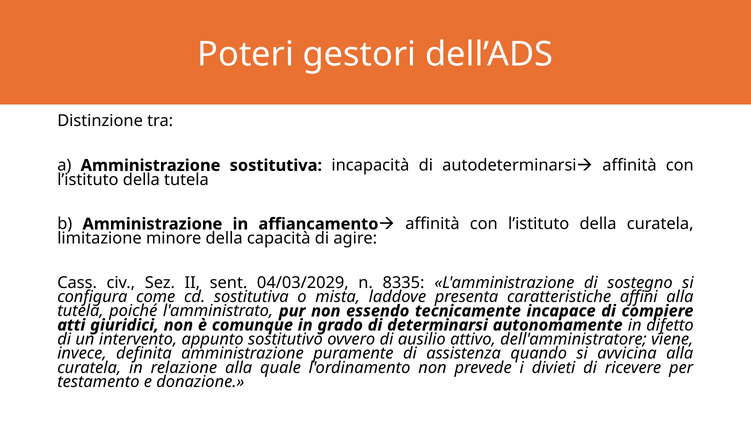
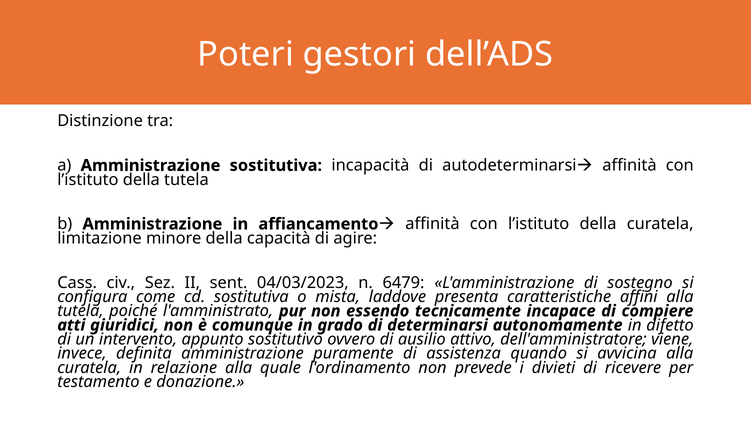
04/03/2029: 04/03/2029 -> 04/03/2023 (303, 283)
8335: 8335 -> 6479 (404, 283)
